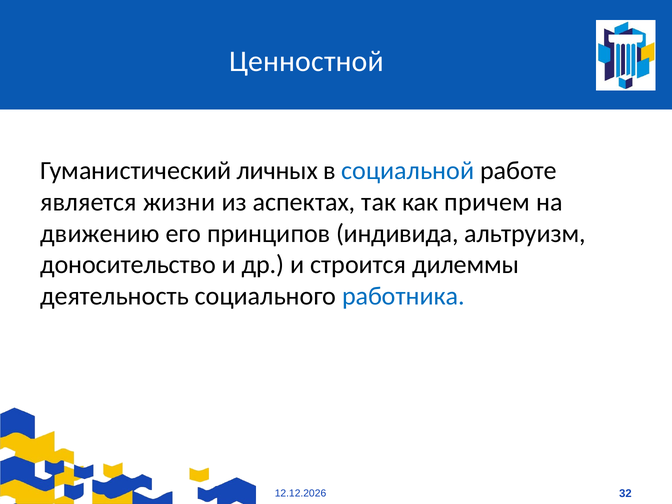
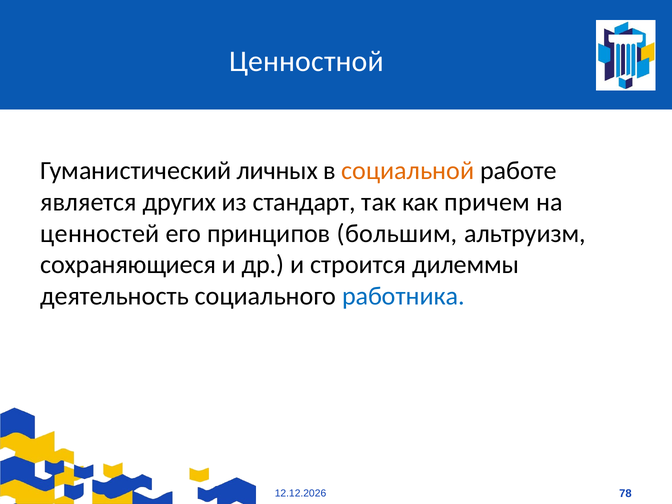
социальной colour: blue -> orange (408, 171)
жизни: жизни -> других (179, 202)
аспектах: аспектах -> стандарт (304, 202)
движению: движению -> ценностей (100, 233)
индивида: индивида -> большим (397, 233)
доносительство: доносительство -> сохраняющиеся (128, 265)
32: 32 -> 78 (625, 493)
